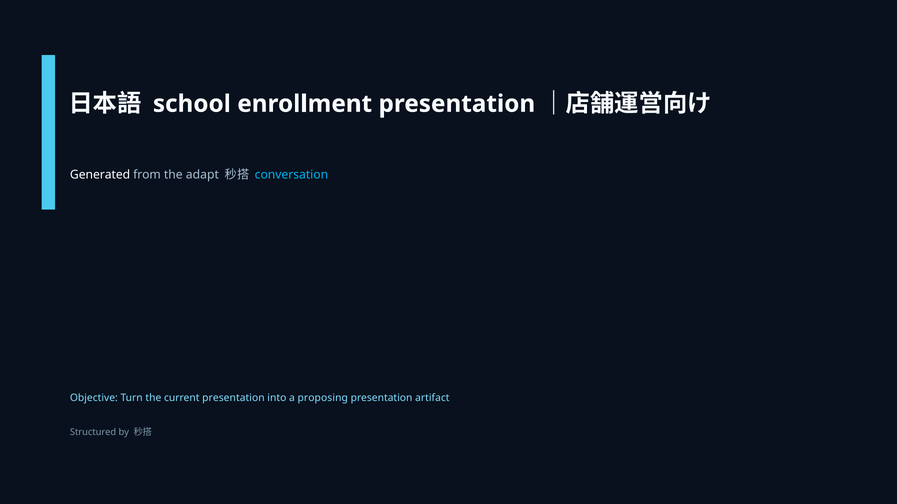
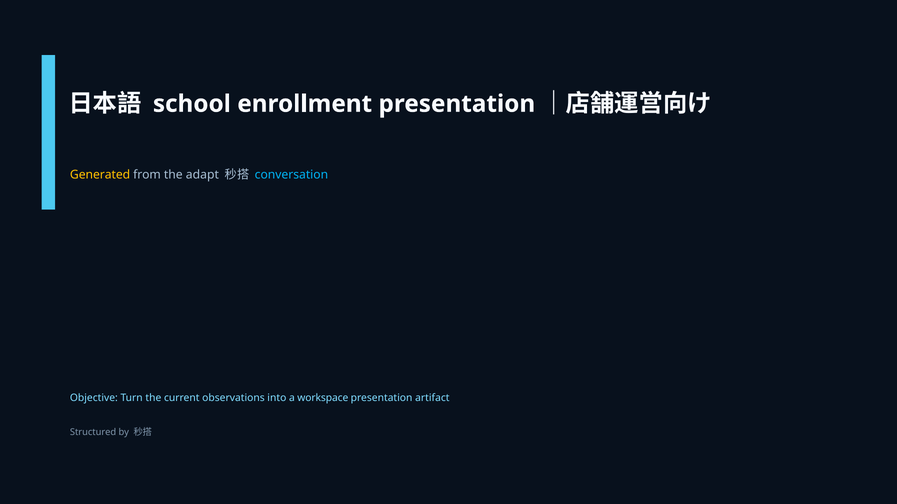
Generated colour: white -> yellow (100, 175)
current presentation: presentation -> observations (233, 398)
proposing: proposing -> workspace (323, 398)
